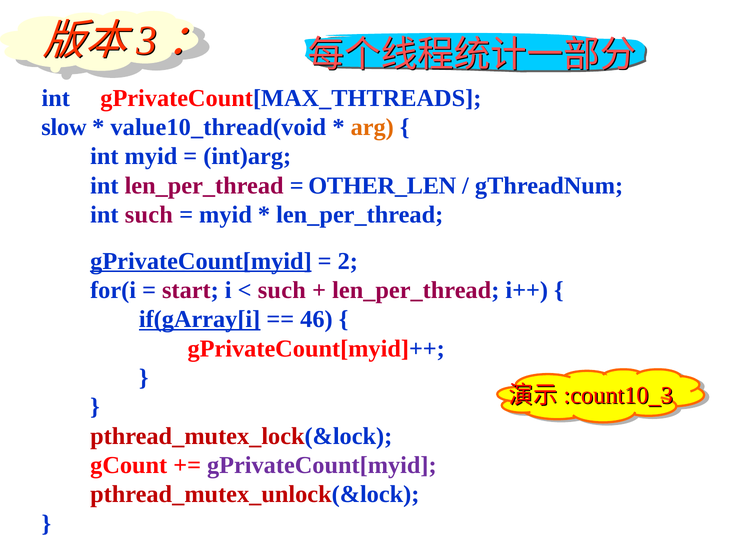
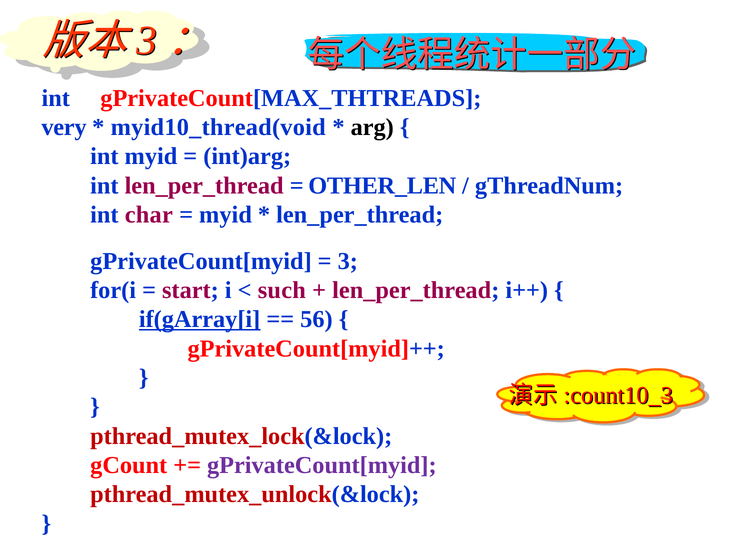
slow: slow -> very (64, 127)
value10_thread(void: value10_thread(void -> myid10_thread(void (218, 127)
arg colour: orange -> black (372, 127)
int such: such -> char (149, 215)
gPrivateCount[myid underline: present -> none (201, 261)
2: 2 -> 3 (348, 261)
46: 46 -> 56 (316, 320)
